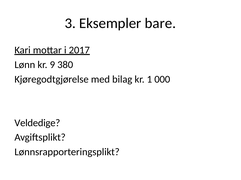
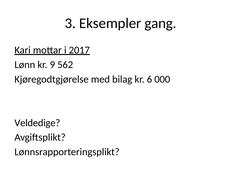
bare: bare -> gang (160, 23)
380: 380 -> 562 (65, 65)
1: 1 -> 6 (149, 80)
